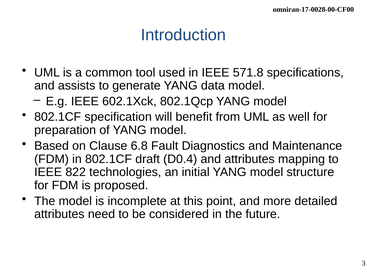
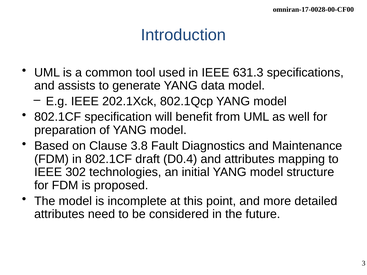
571.8: 571.8 -> 631.3 (248, 73)
602.1Xck: 602.1Xck -> 202.1Xck (129, 101)
6.8: 6.8 -> 3.8 (139, 146)
822: 822 -> 302 (76, 172)
